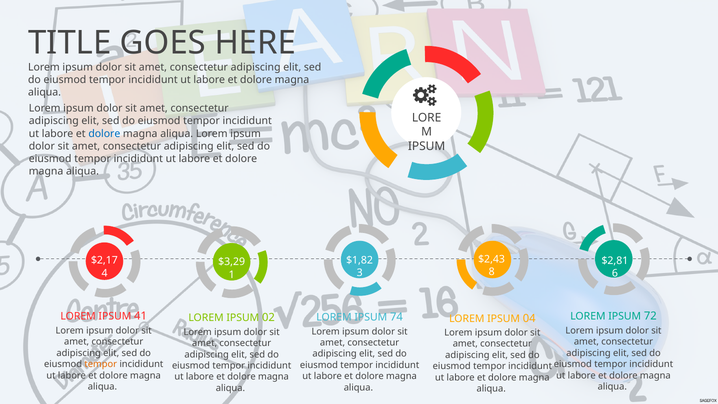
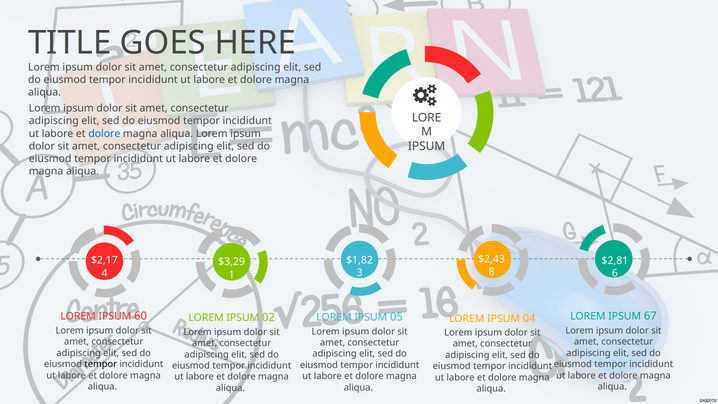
41: 41 -> 60 (141, 316)
72: 72 -> 67 (650, 316)
74: 74 -> 05 (396, 317)
tempor colour: orange -> black (101, 364)
